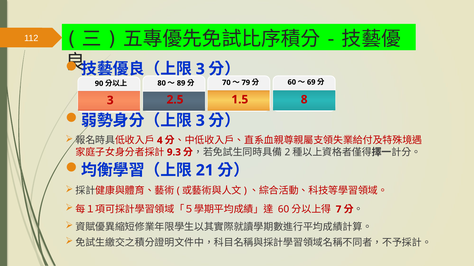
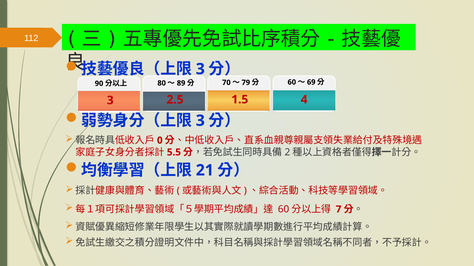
8: 8 -> 4 (304, 100)
4: 4 -> 0 (160, 141)
9.3: 9.3 -> 5.5 (174, 153)
